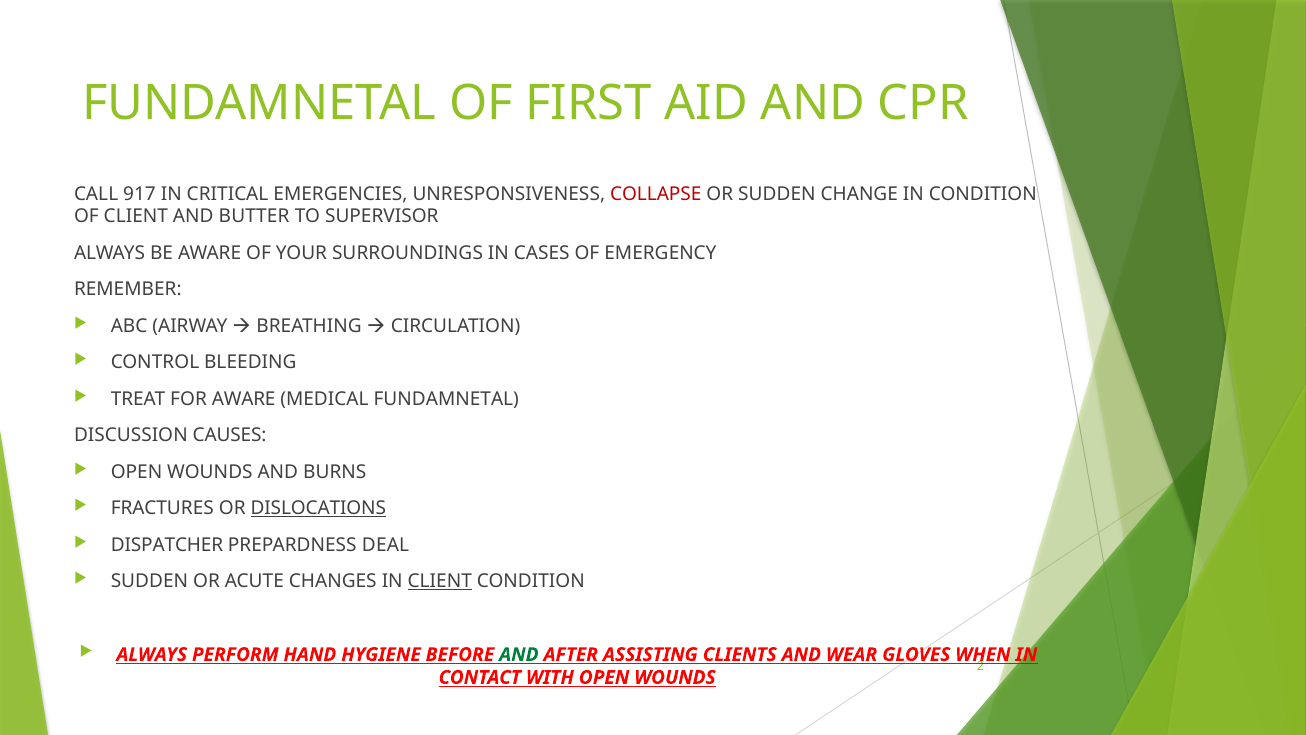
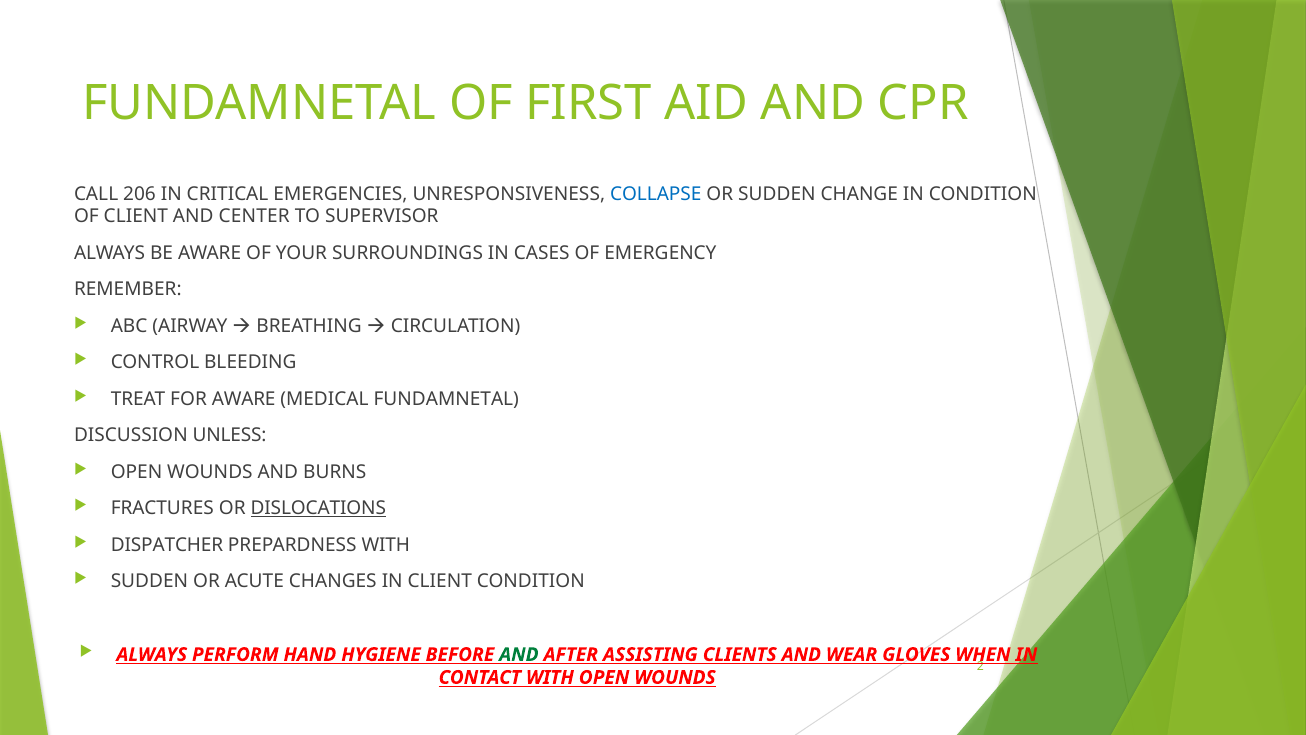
917: 917 -> 206 (140, 194)
COLLAPSE colour: red -> blue (656, 194)
BUTTER: BUTTER -> CENTER (254, 217)
CAUSES: CAUSES -> UNLESS (230, 435)
PREPARDNESS DEAL: DEAL -> WITH (386, 545)
CLIENT underline: present -> none (440, 581)
